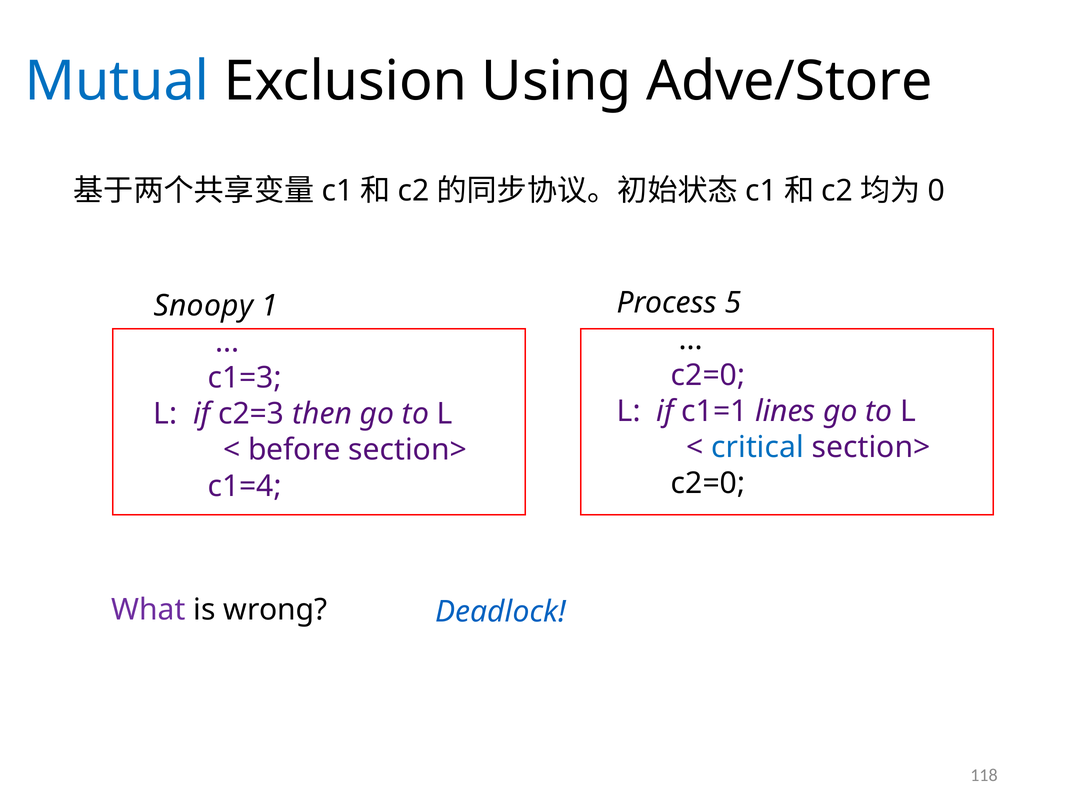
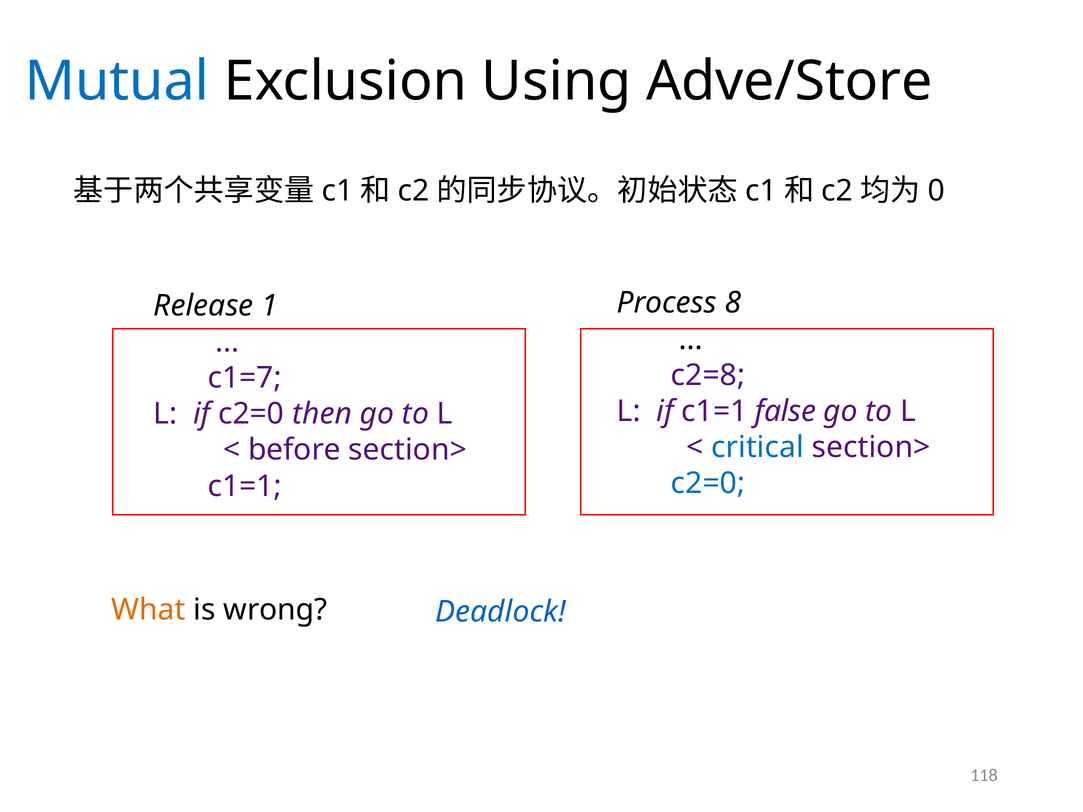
5: 5 -> 8 (733, 303)
Snoopy: Snoopy -> Release (203, 306)
c2=0: c2=0 -> c2=8 (708, 375)
c1=3: c1=3 -> c1=7 (245, 378)
lines: lines -> false (785, 411)
if c2=3: c2=3 -> c2=0 (251, 414)
c2=0 colour: black -> blue (708, 484)
c1=4: c1=4 -> c1=1 (245, 486)
What colour: purple -> orange (148, 610)
